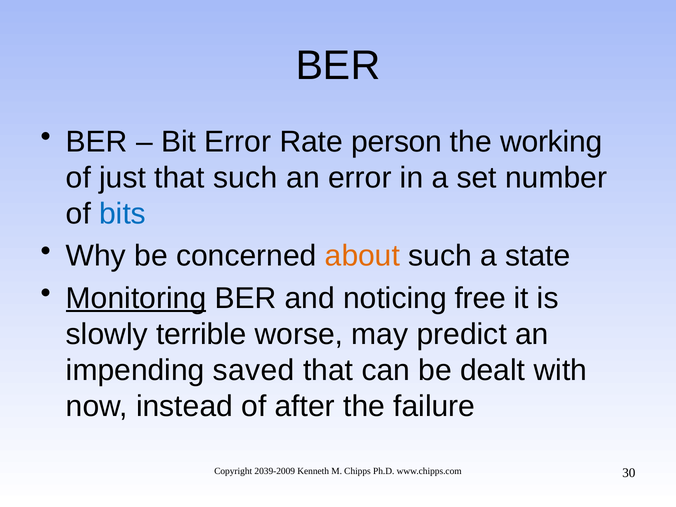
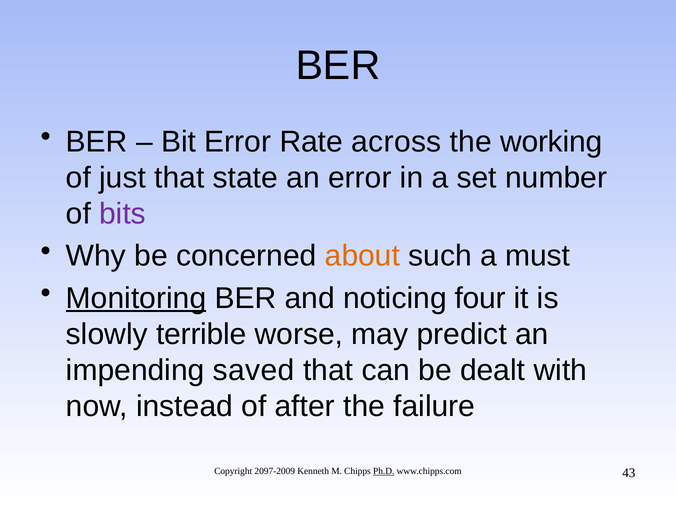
person: person -> across (396, 142)
that such: such -> state (245, 178)
bits colour: blue -> purple (123, 214)
state: state -> must (538, 256)
free: free -> four (480, 298)
2039-2009: 2039-2009 -> 2097-2009 (275, 471)
Ph.D underline: none -> present (384, 471)
30: 30 -> 43 (629, 473)
